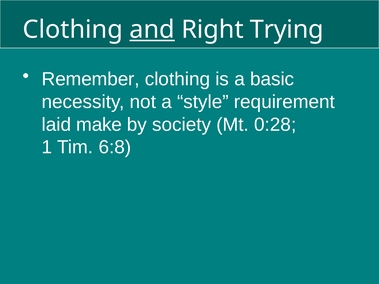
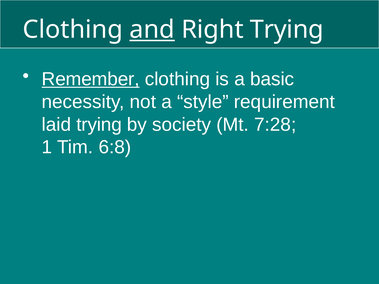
Remember underline: none -> present (91, 79)
laid make: make -> trying (99, 125)
0:28: 0:28 -> 7:28 (275, 125)
